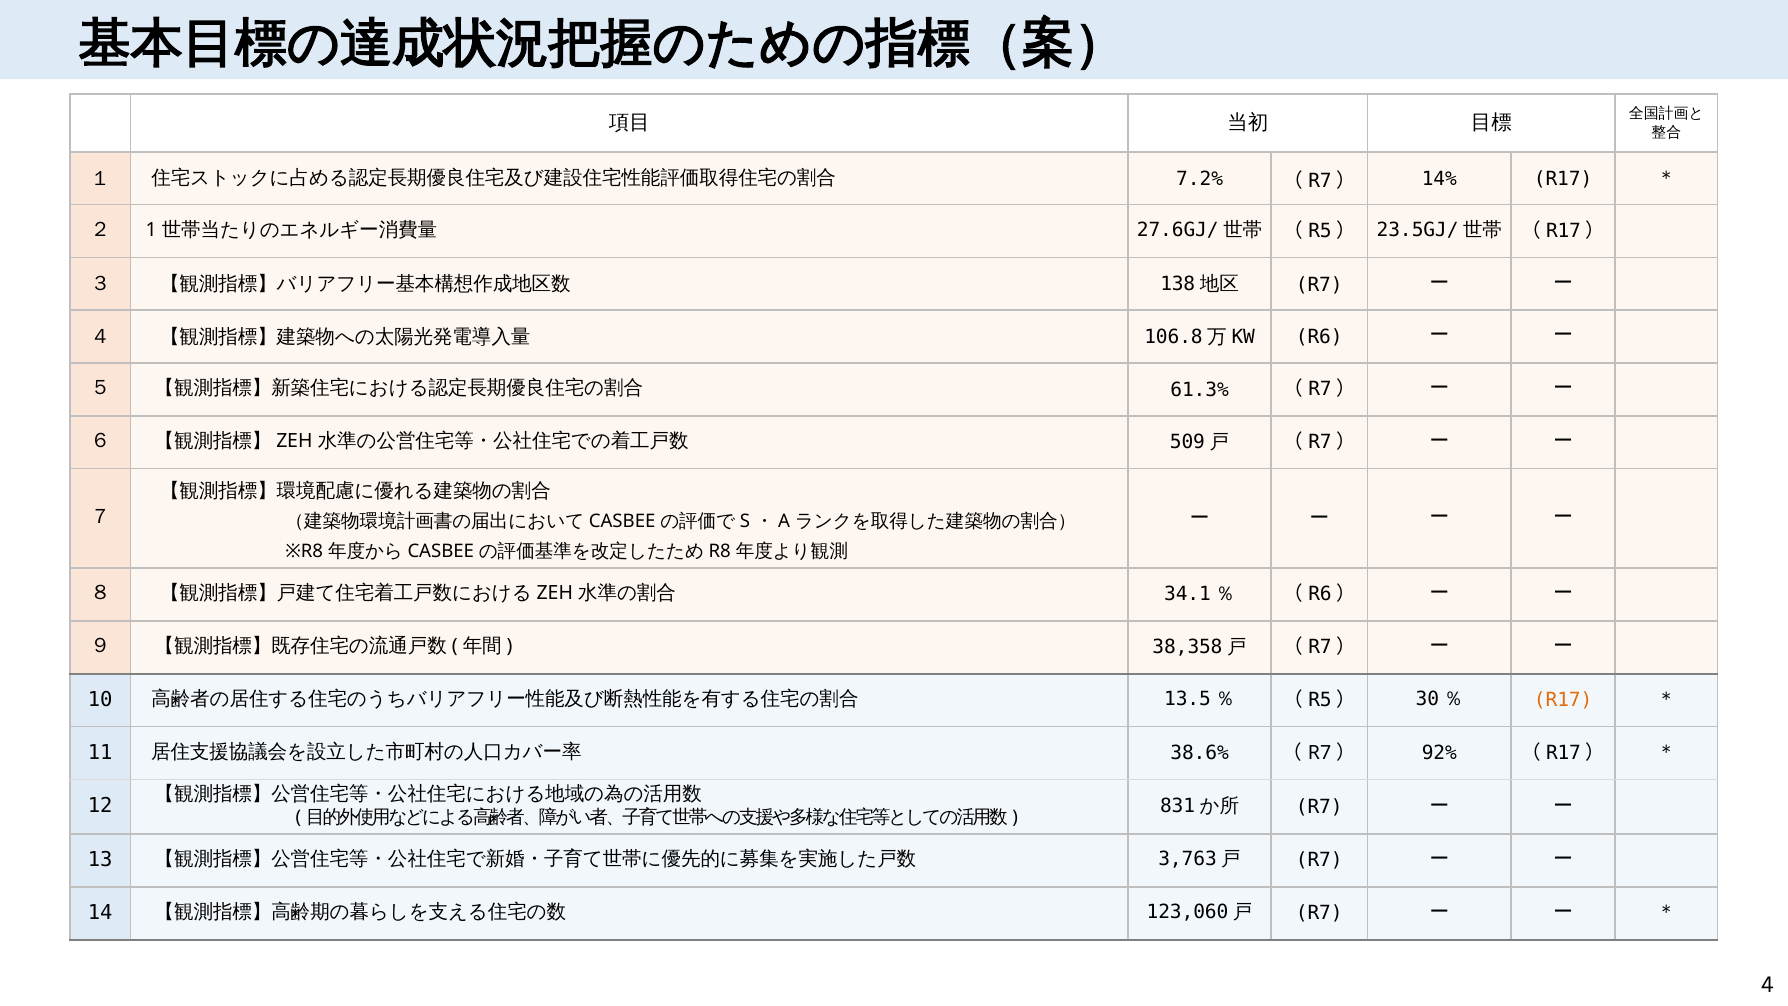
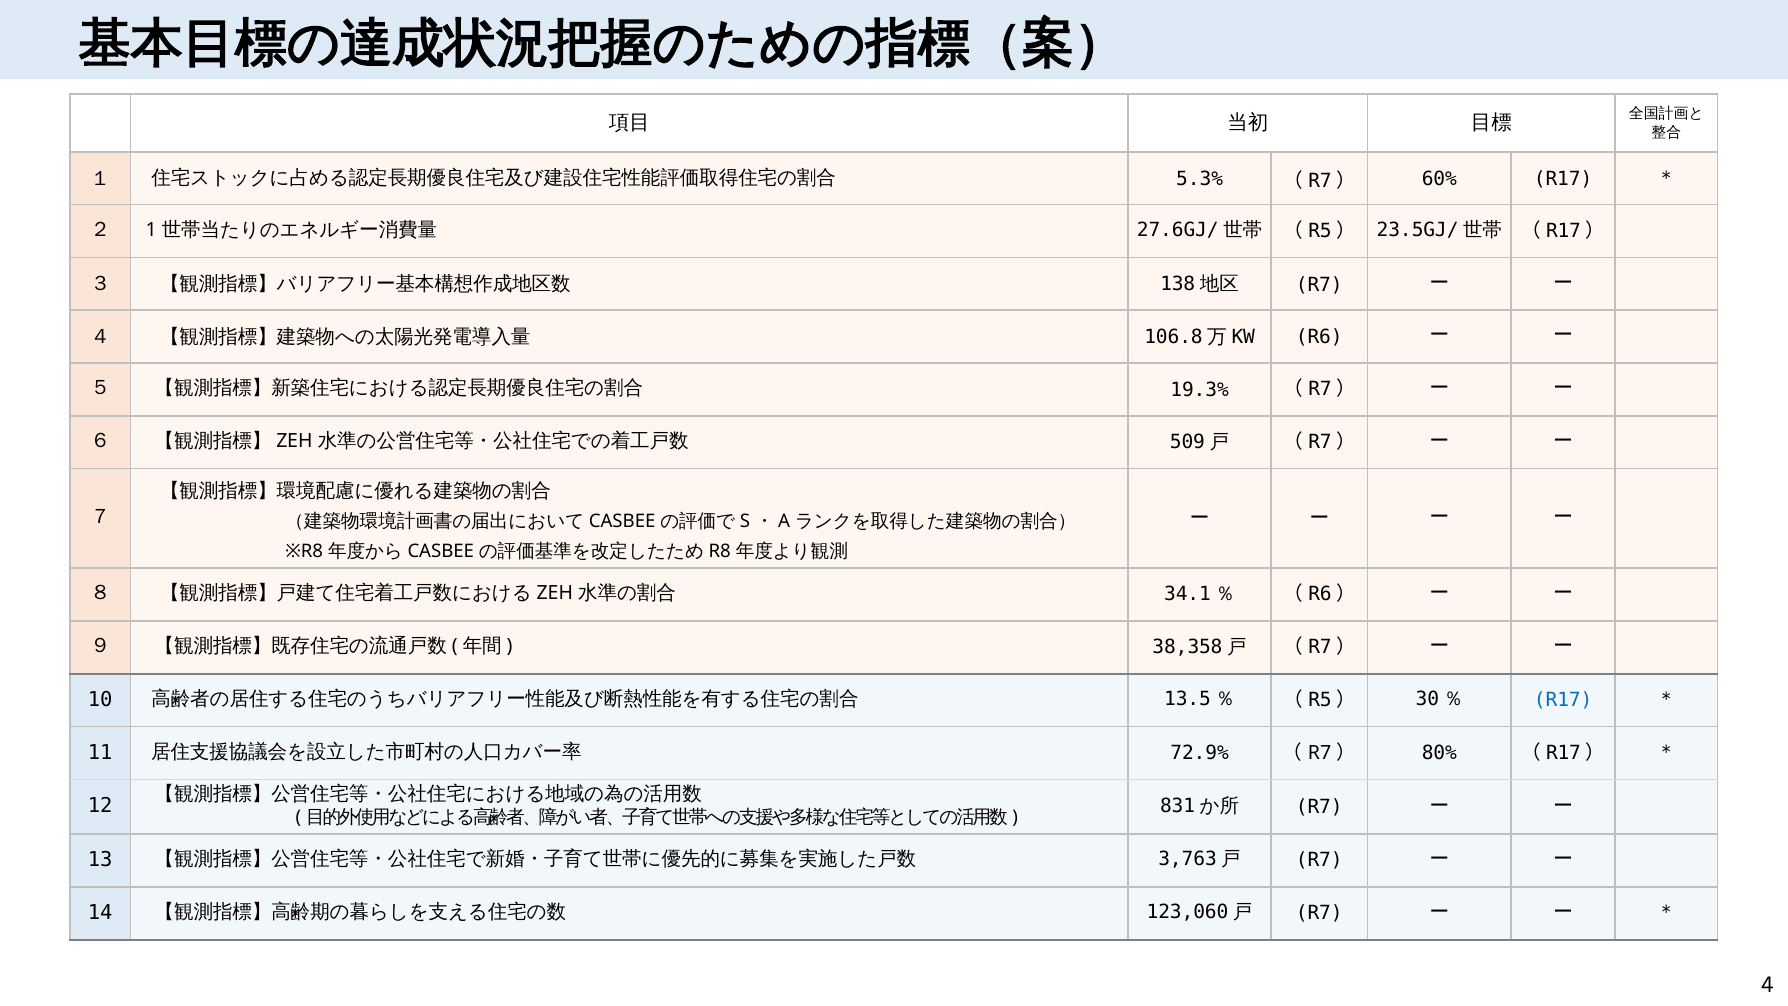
7.2%: 7.2% -> 5.3% (1200, 179)
14%: 14% -> 60% (1439, 179)
61.3%: 61.3% -> 19.3% (1200, 390)
R17 colour: orange -> blue (1563, 700)
38.6%: 38.6% -> 72.9% (1200, 753)
92%: 92% -> 80% (1439, 753)
